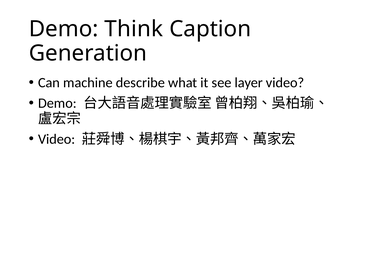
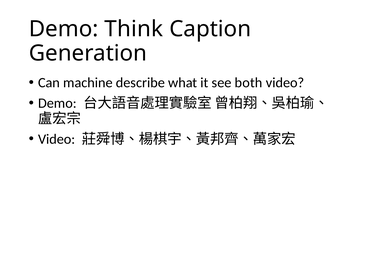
layer: layer -> both (249, 83)
